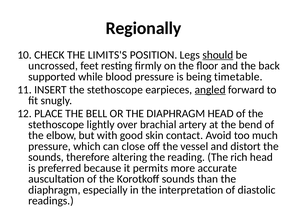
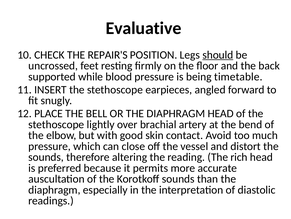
Regionally: Regionally -> Evaluative (144, 28)
LIMITS'S: LIMITS'S -> REPAIR'S (108, 55)
angled underline: present -> none (210, 89)
